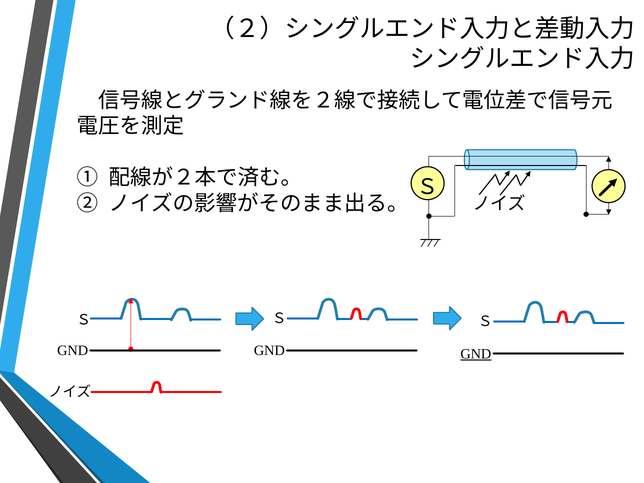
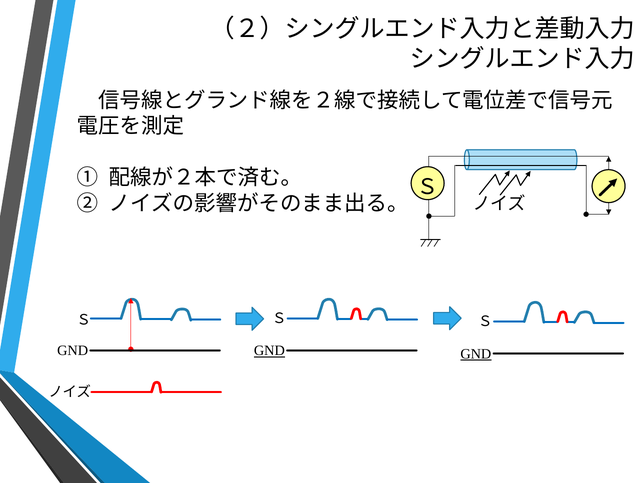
GND underline: none -> present (269, 351)
